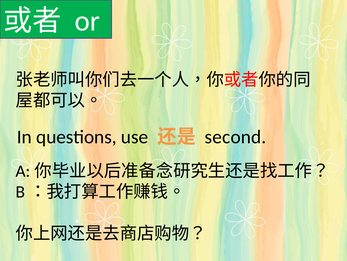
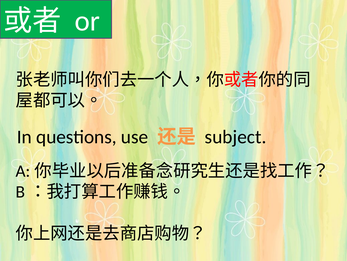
second: second -> subject (236, 137)
